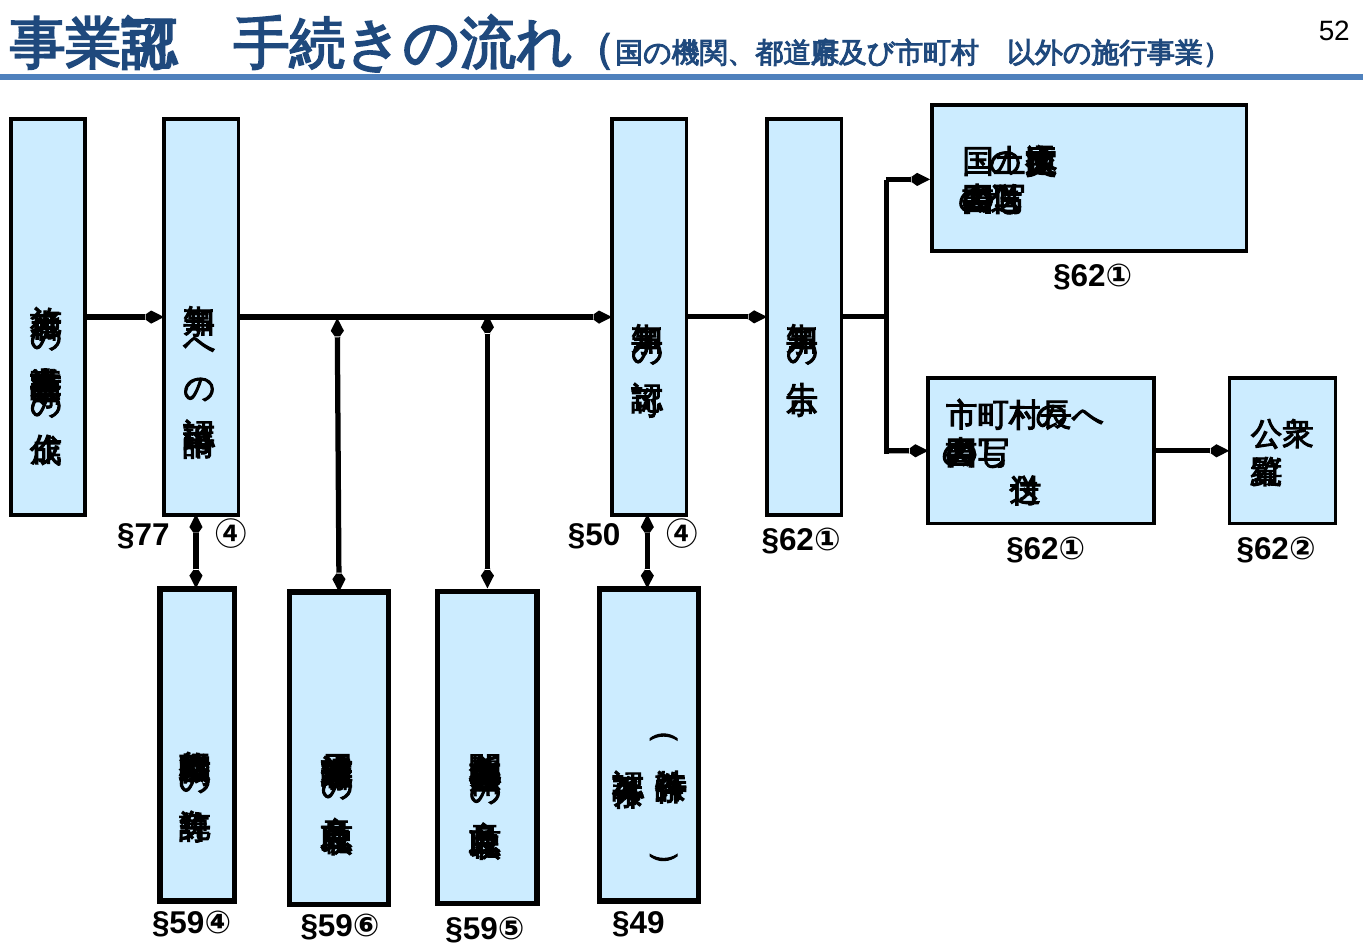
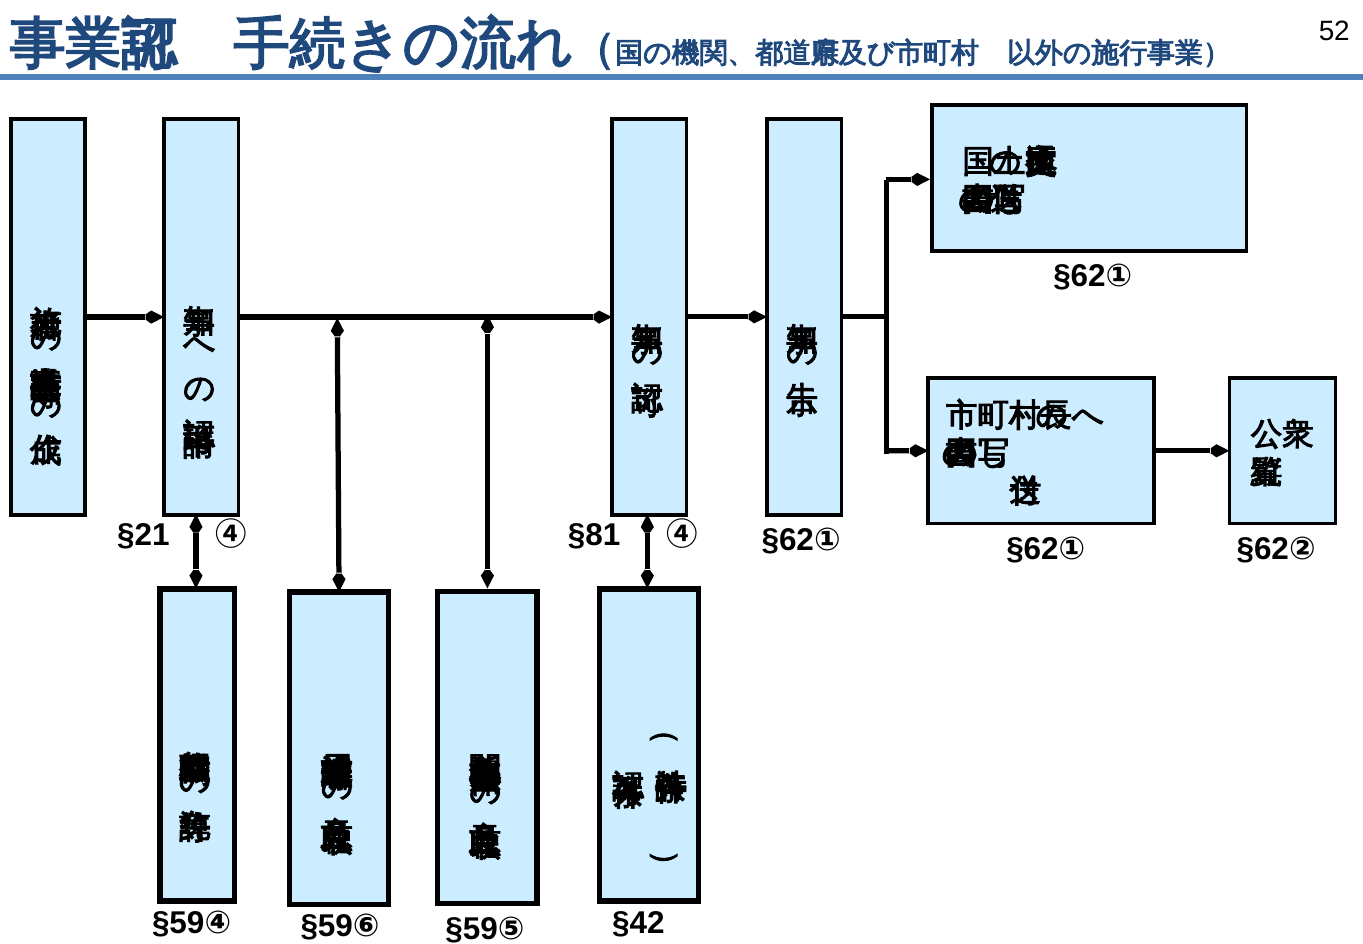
§77: §77 -> §21 (143, 535)
§50: §50 -> §81 (594, 535)
§49: §49 -> §42 (638, 923)
